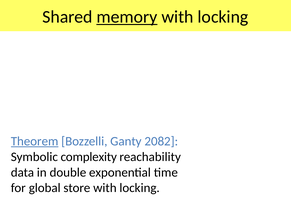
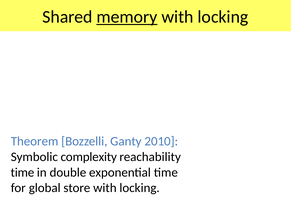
Theorem underline: present -> none (35, 141)
2082: 2082 -> 2010 (161, 141)
data: data -> time (23, 173)
